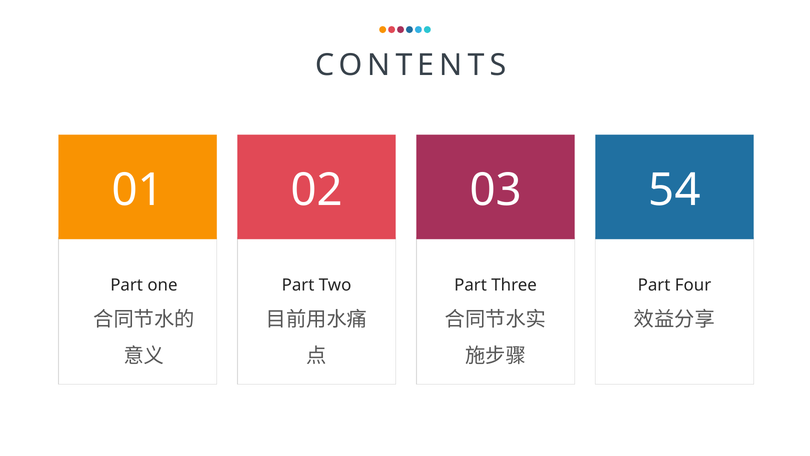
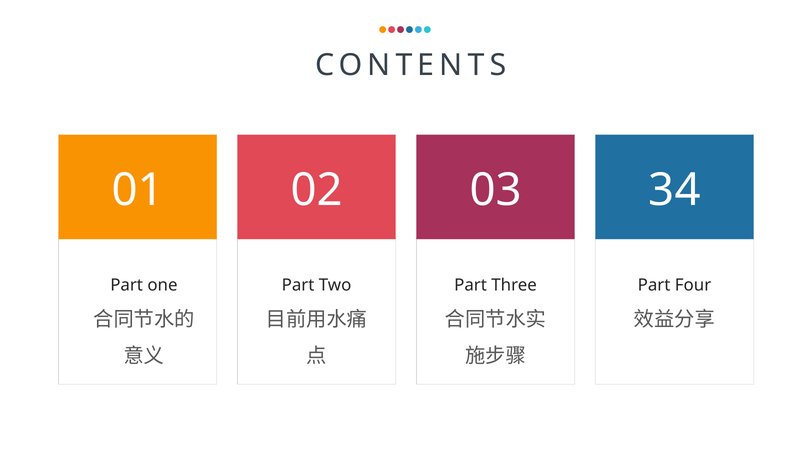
54: 54 -> 34 (675, 190)
